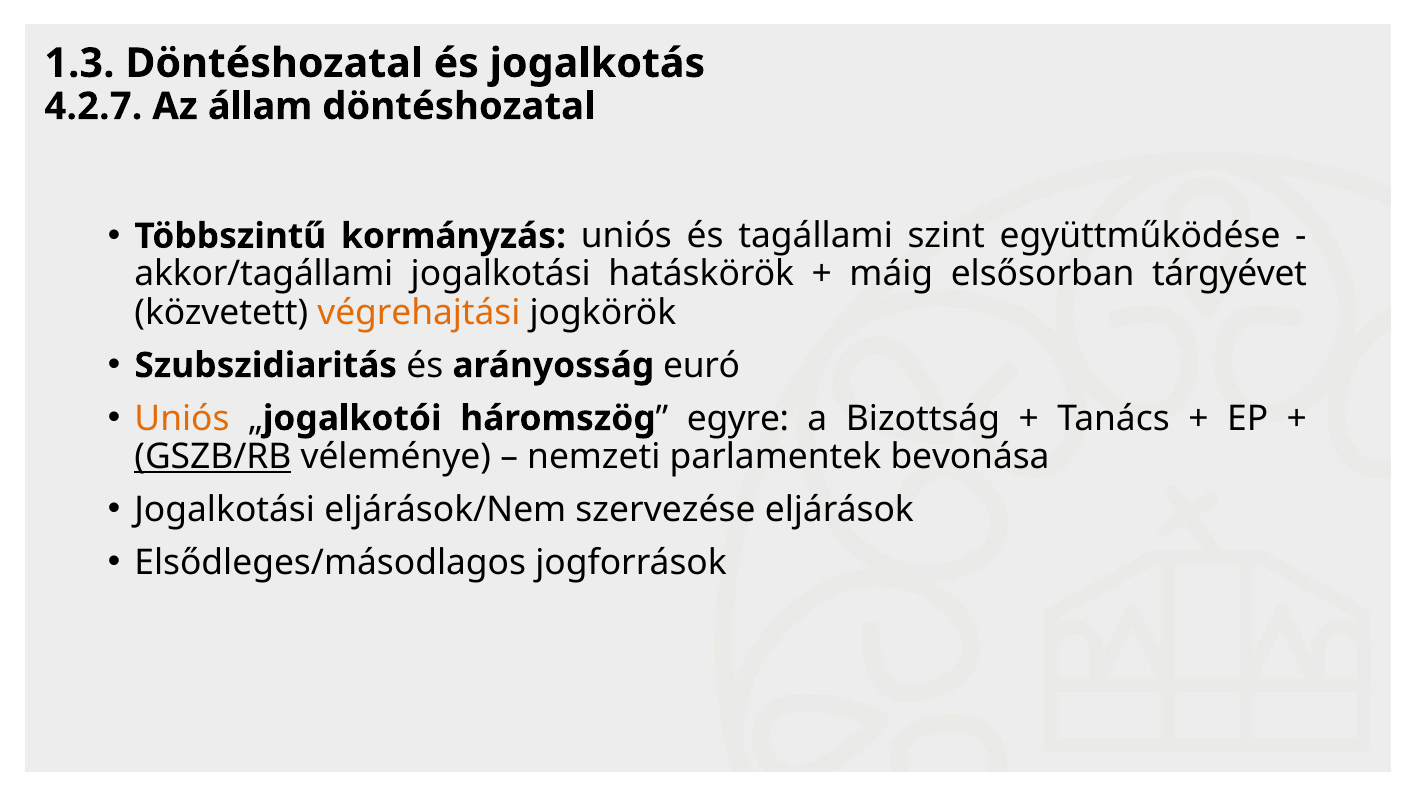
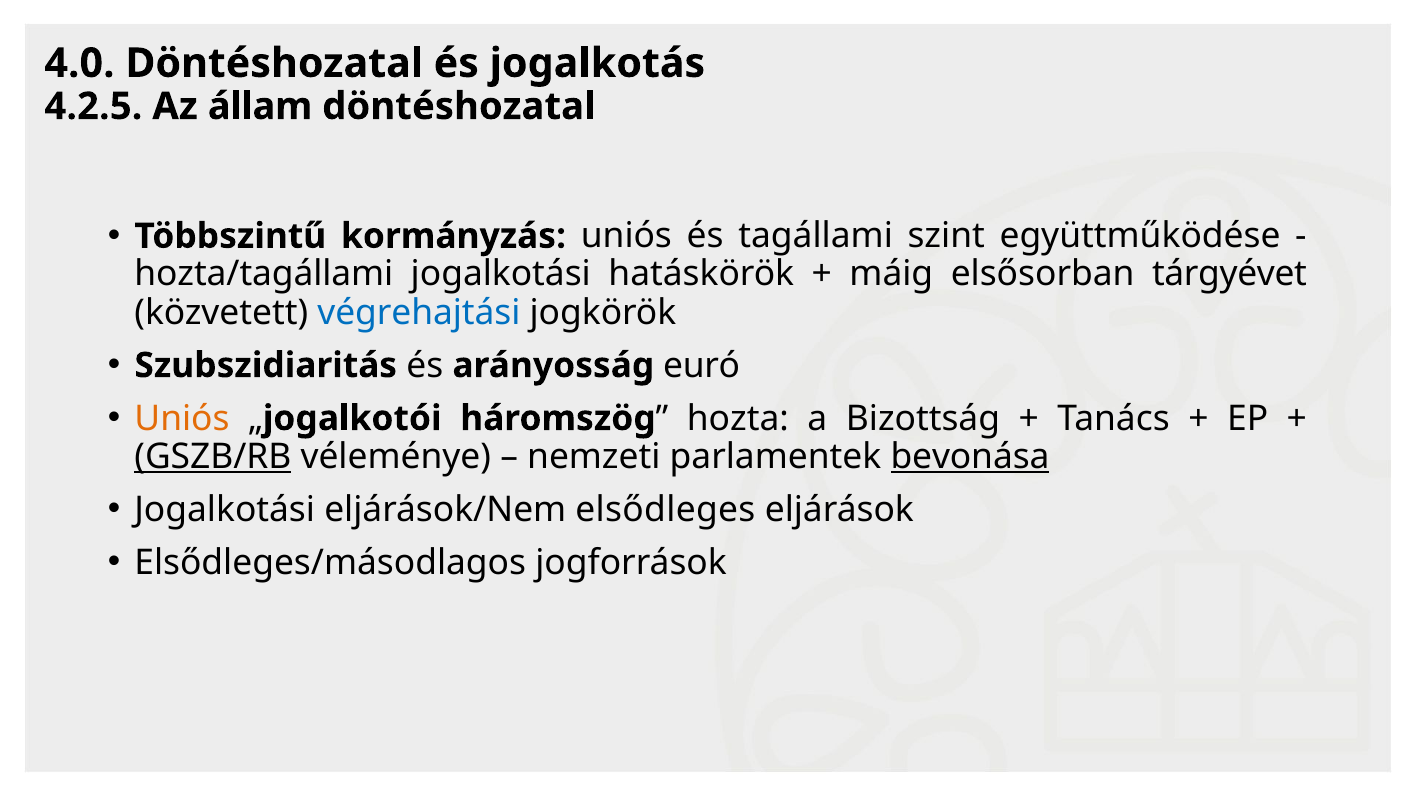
1.3: 1.3 -> 4.0 (80, 63)
4.2.7: 4.2.7 -> 4.2.5 (93, 106)
akkor/tagállami: akkor/tagállami -> hozta/tagállami (264, 274)
végrehajtási colour: orange -> blue (419, 312)
egyre: egyre -> hozta (738, 418)
bevonása underline: none -> present (970, 457)
szervezése: szervezése -> elsődleges (665, 509)
